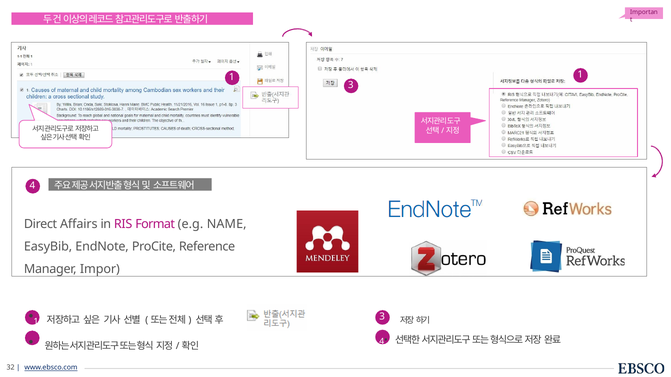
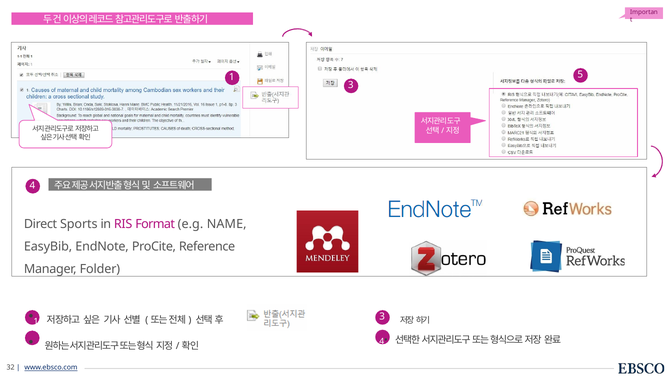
1 1: 1 -> 5 (580, 75)
Affairs: Affairs -> Sports (79, 224)
Impor: Impor -> Folder (100, 270)
